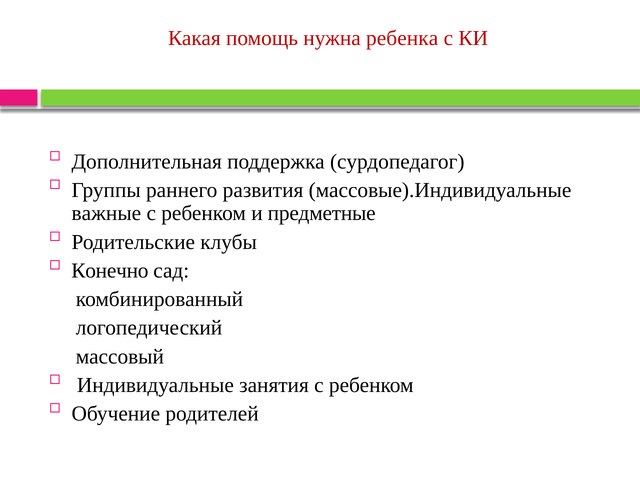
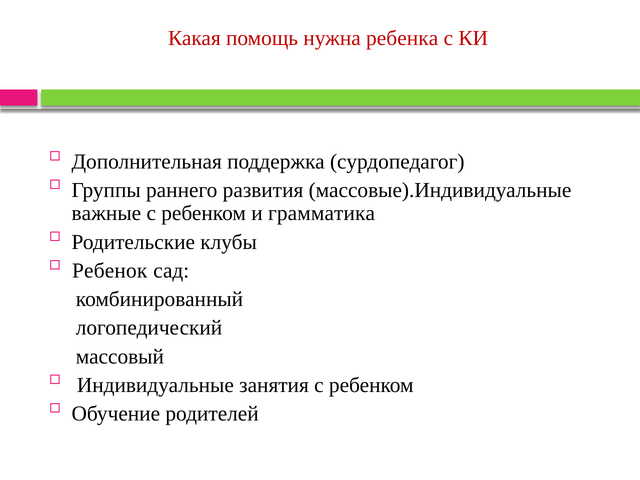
предметные: предметные -> грамматика (322, 213)
Конечно: Конечно -> Ребенок (110, 271)
